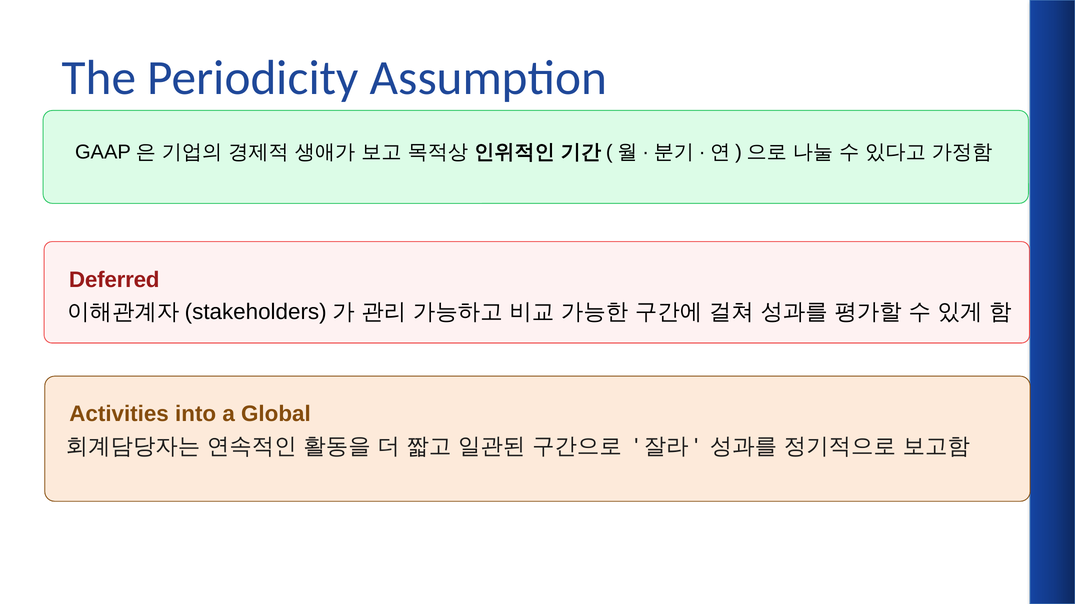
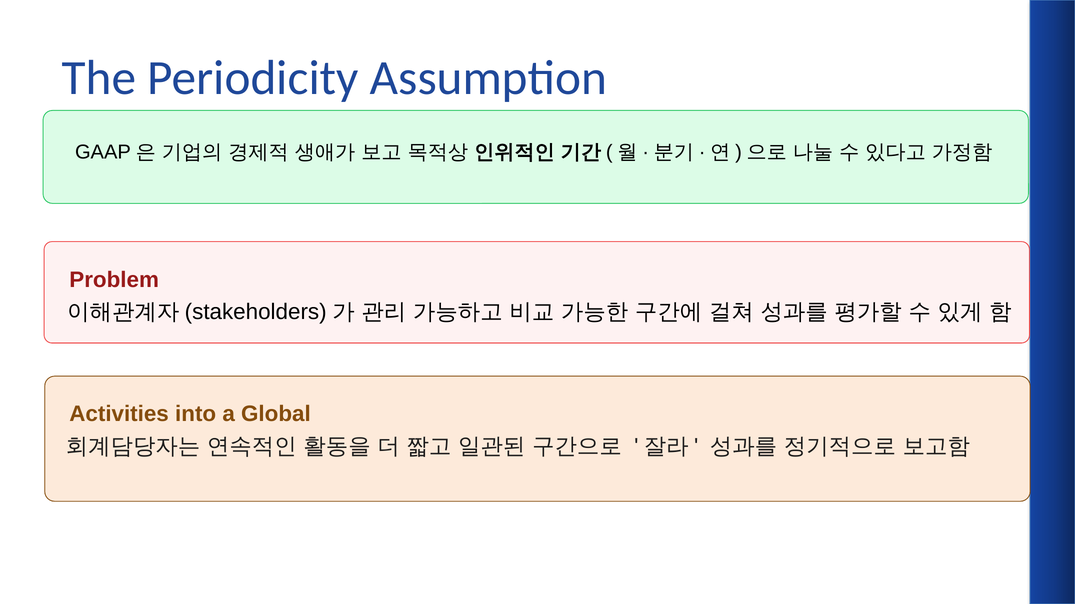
Deferred: Deferred -> Problem (114, 280)
